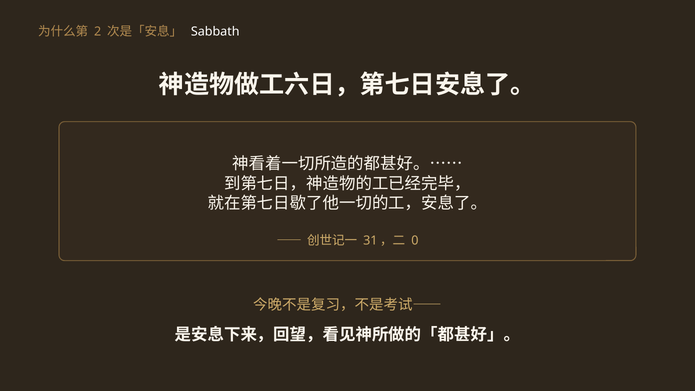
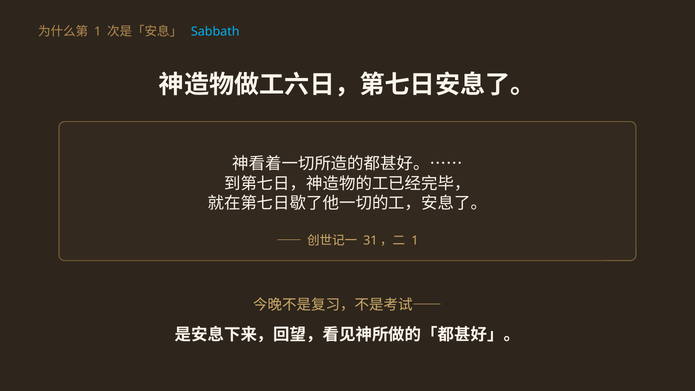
2: 2 -> 1 (98, 31)
Sabbath colour: white -> light blue (215, 31)
0: 0 -> 1 (415, 241)
